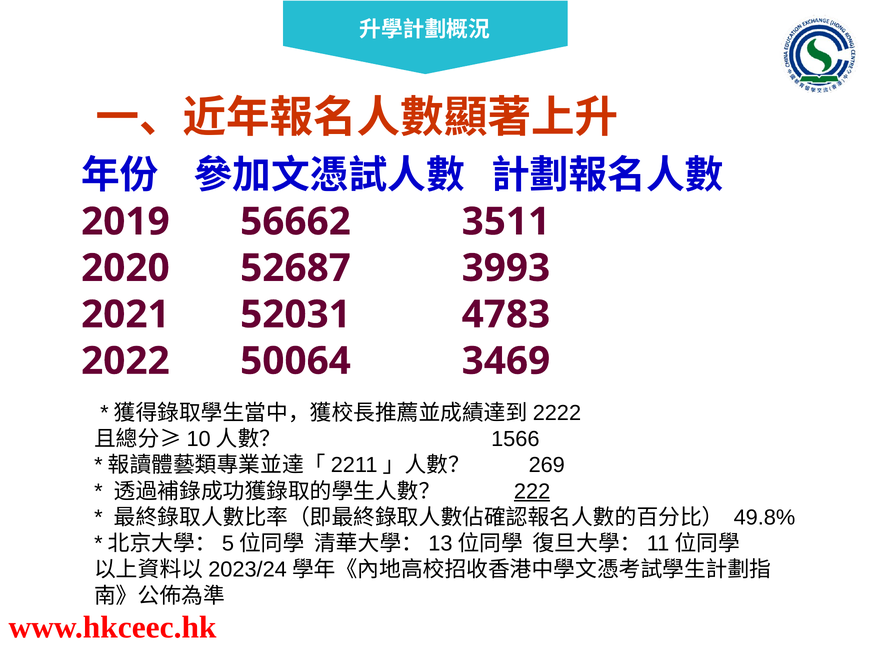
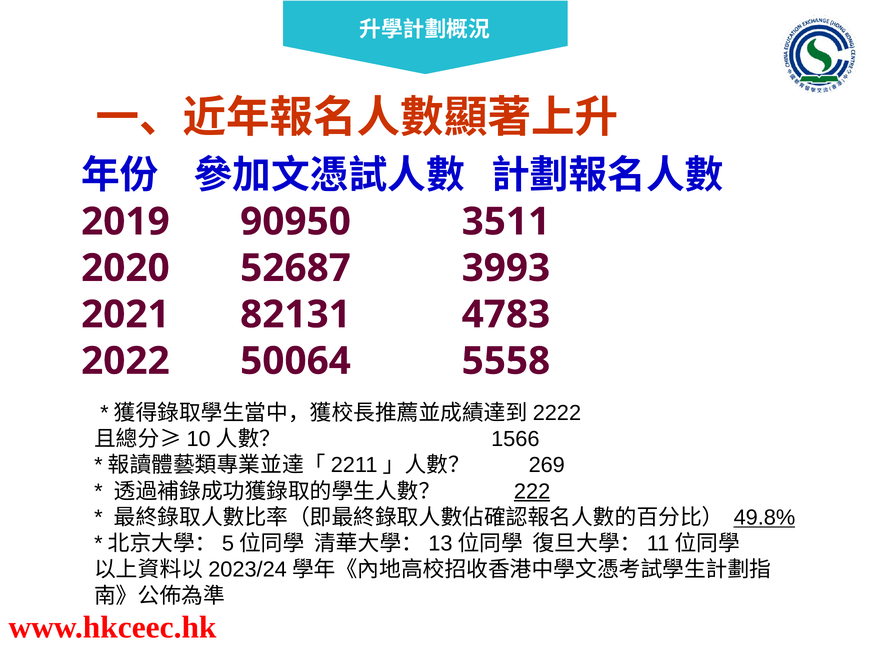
56662: 56662 -> 90950 (295, 222)
52031: 52031 -> 82131 (295, 315)
3469: 3469 -> 5558 (506, 361)
49.8% underline: none -> present (764, 518)
